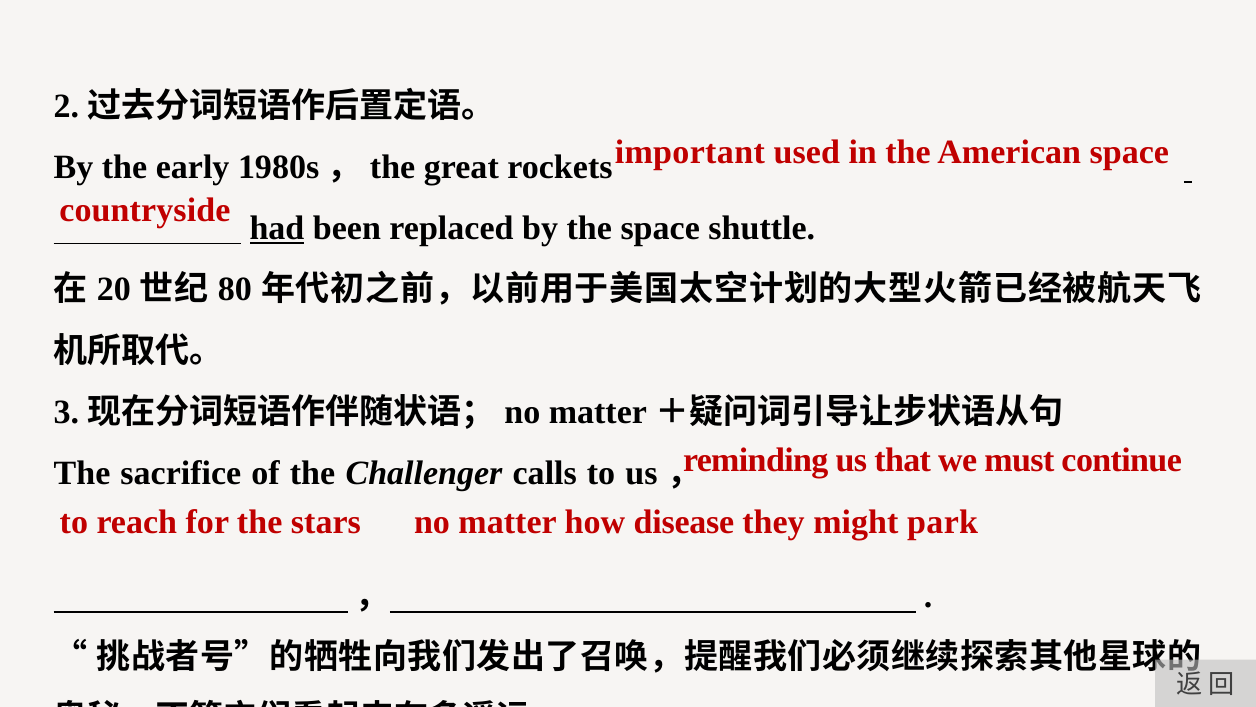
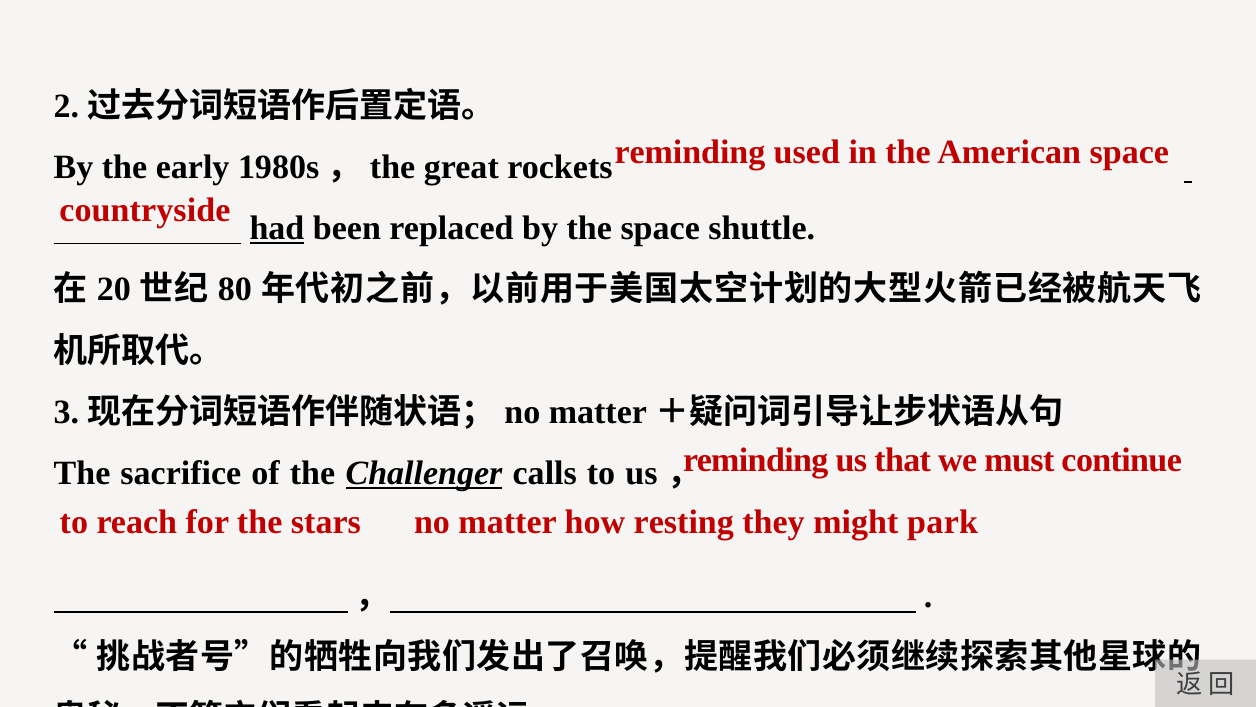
important: important -> reminding (690, 153)
Challenger underline: none -> present (424, 473)
disease: disease -> resting (684, 522)
